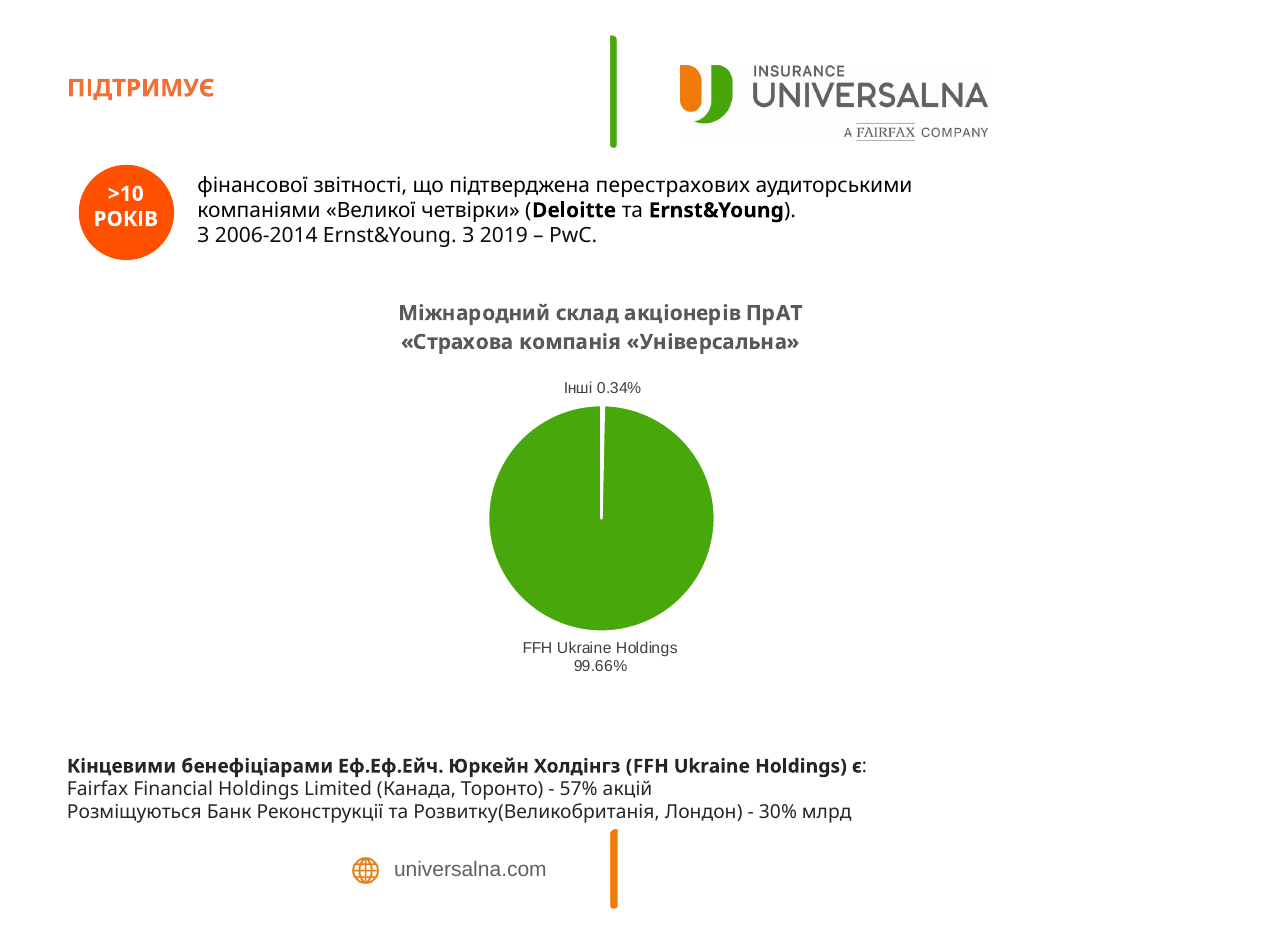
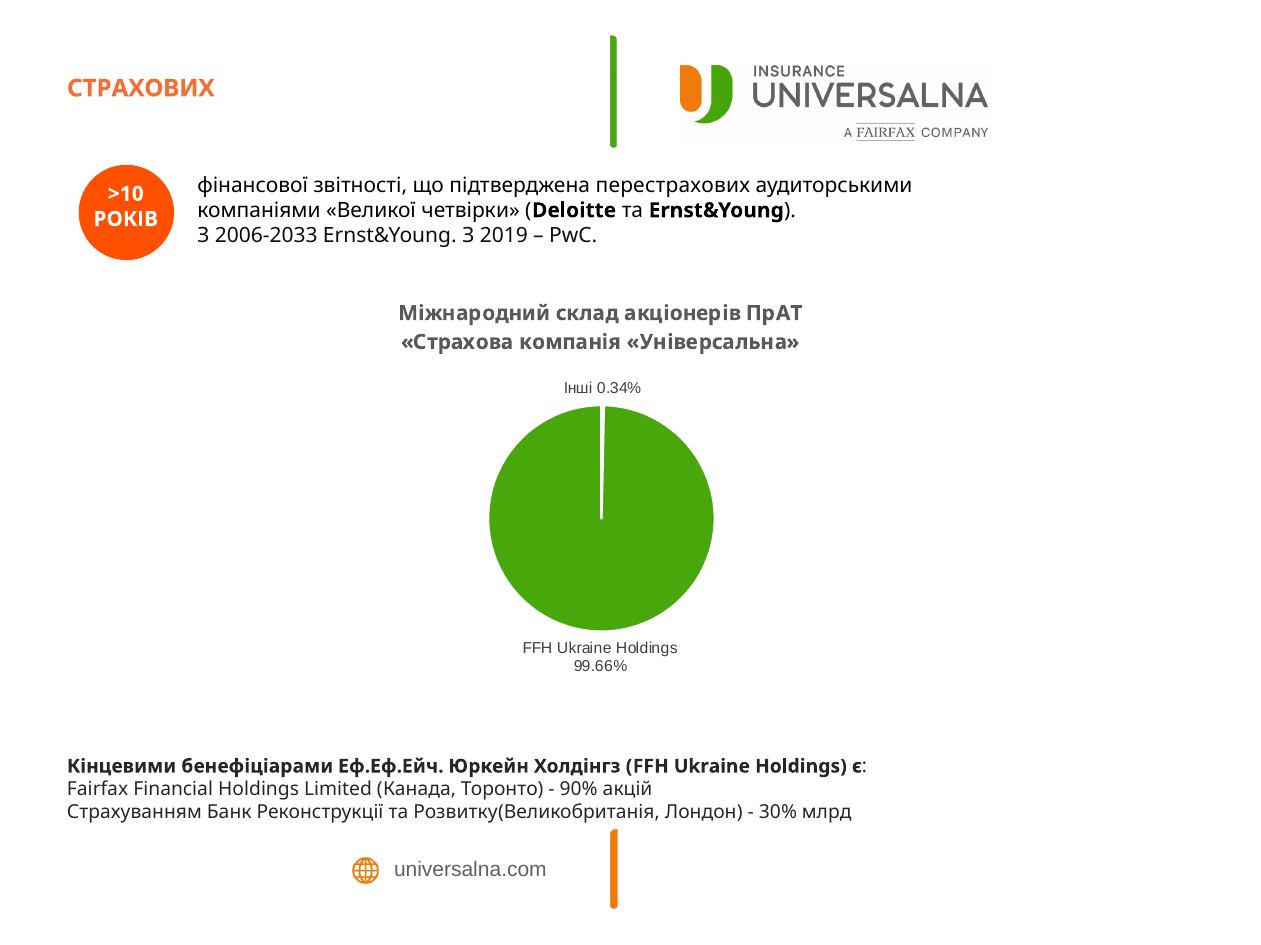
ПІДТРИМУЄ: ПІДТРИМУЄ -> СТРАХОВИХ (141, 88)
2006-2014: 2006-2014 -> 2006-2033 (266, 236)
57%: 57% -> 90% (579, 790)
Розміщуються: Розміщуються -> Страхуванням (134, 813)
